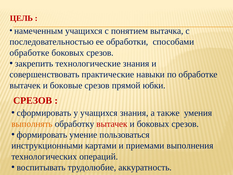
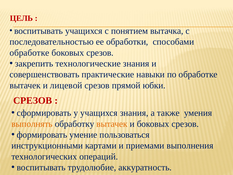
намеченным: намеченным -> воспитывать (39, 31)
боковые: боковые -> лицевой (66, 85)
вытачек colour: red -> orange (112, 124)
